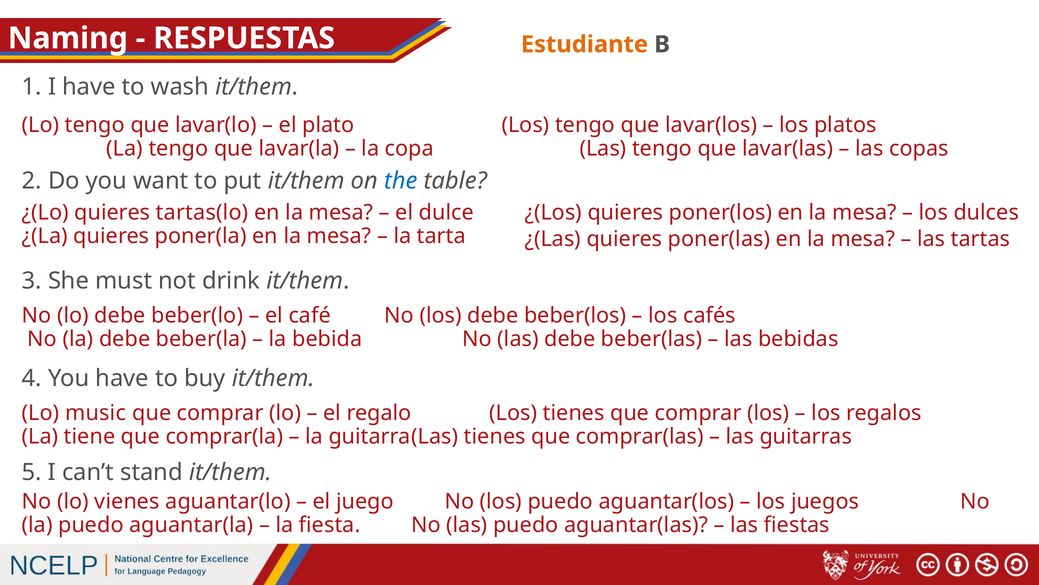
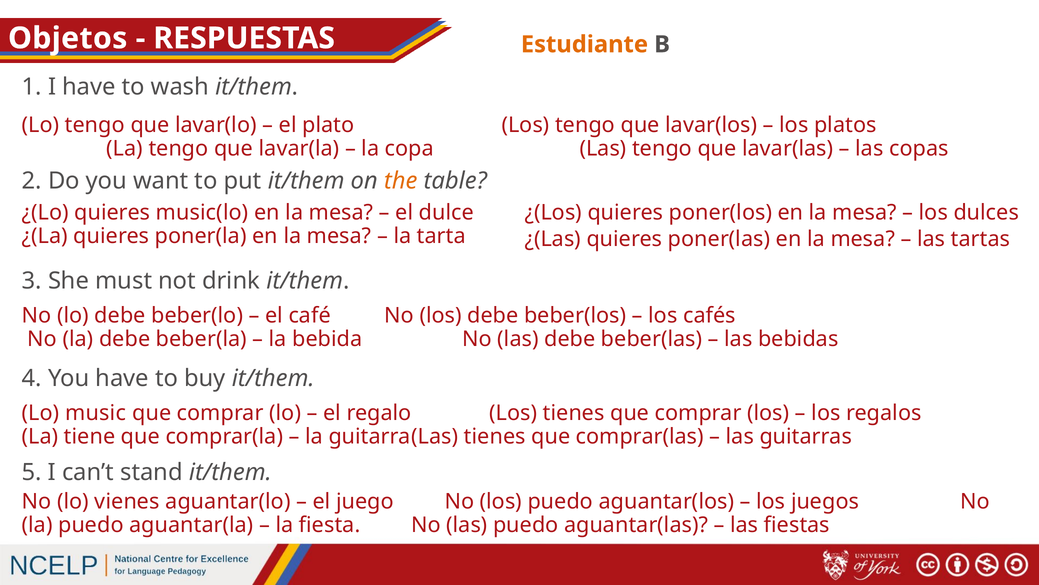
Naming: Naming -> Objetos (68, 38)
the colour: blue -> orange (401, 181)
tartas(lo: tartas(lo -> music(lo (202, 212)
